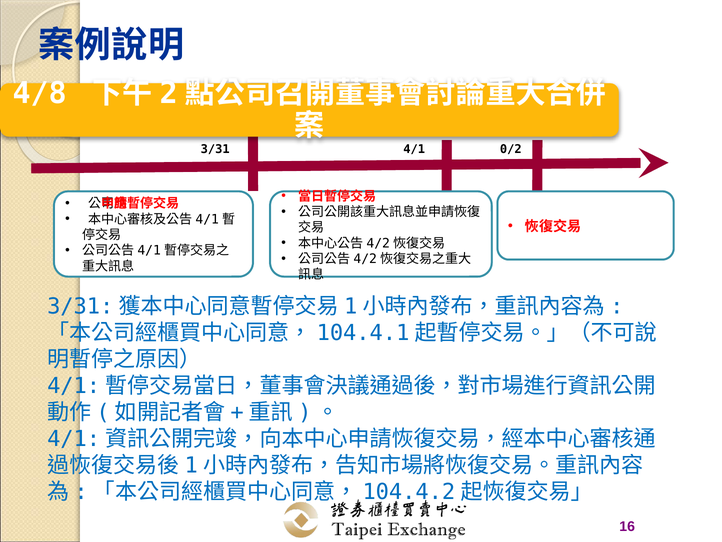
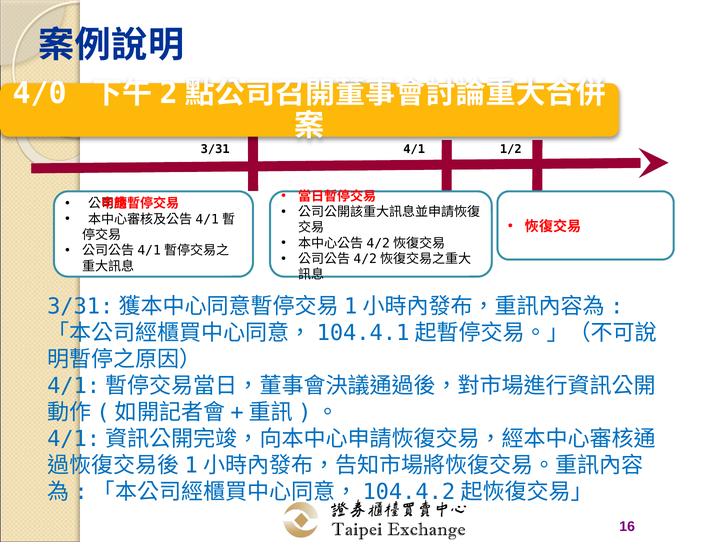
4/8: 4/8 -> 4/0 (40, 93)
0/2: 0/2 -> 1/2 (511, 149)
